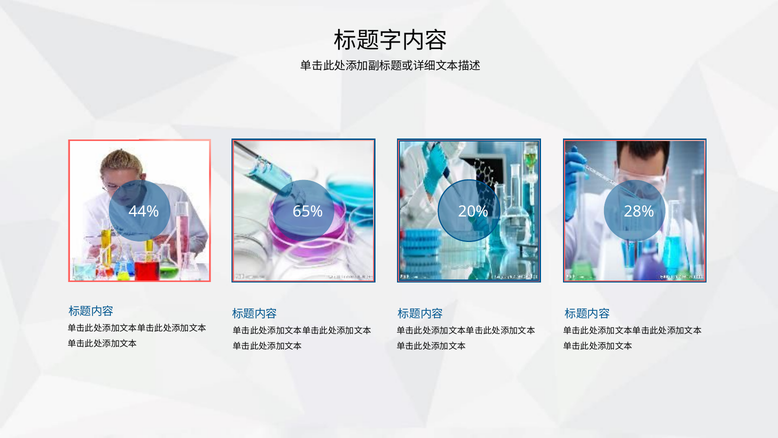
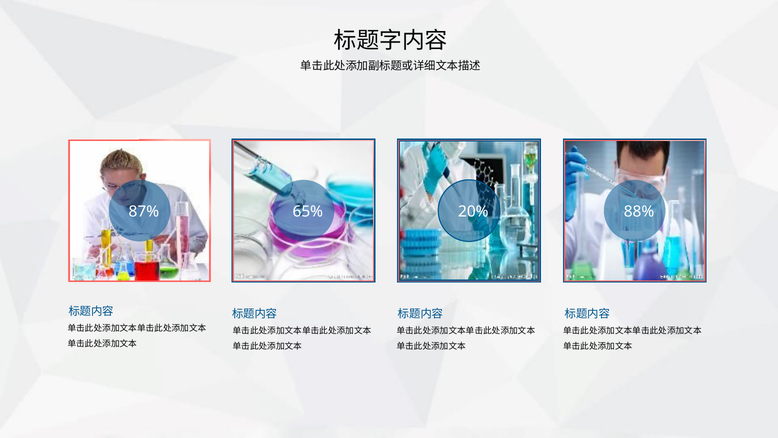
44%: 44% -> 87% (144, 212)
28%: 28% -> 88% (639, 212)
